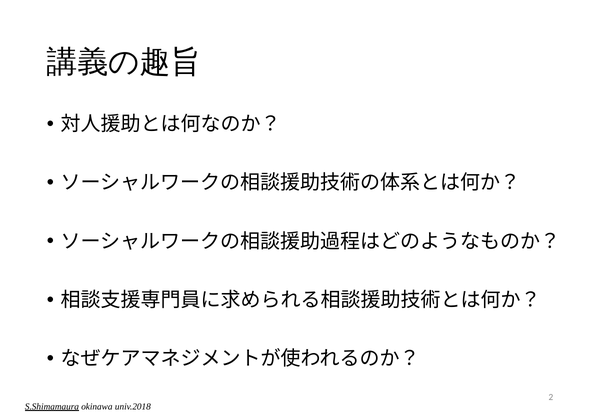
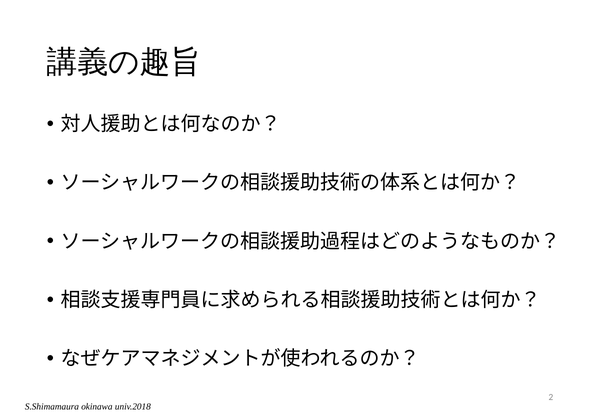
S.Shimamaura underline: present -> none (52, 406)
